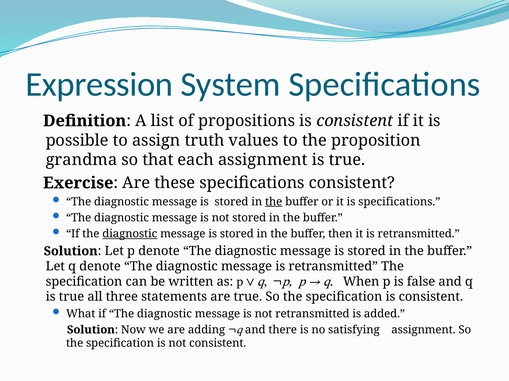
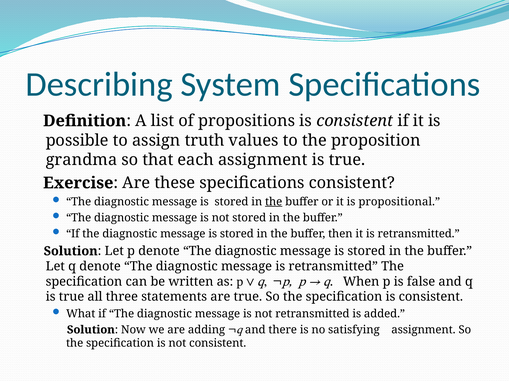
Expression: Expression -> Describing (99, 84)
is specifications: specifications -> propositional (399, 202)
diagnostic underline: present -> none (130, 234)
